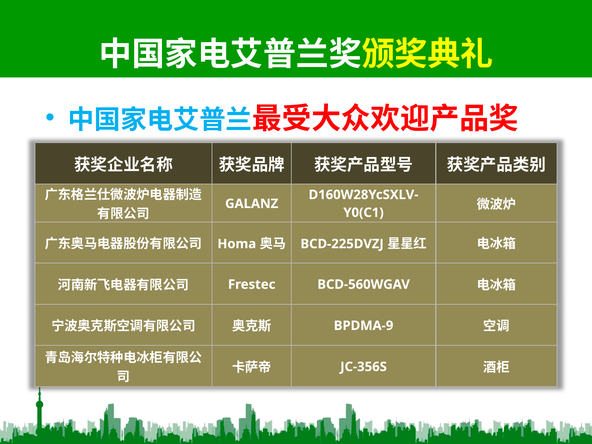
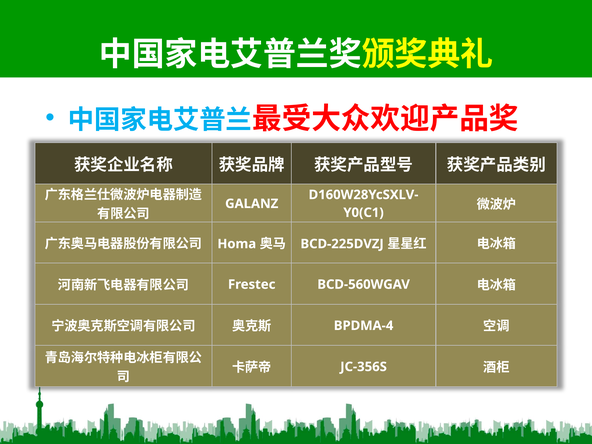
BPDMA-9: BPDMA-9 -> BPDMA-4 (364, 326)
